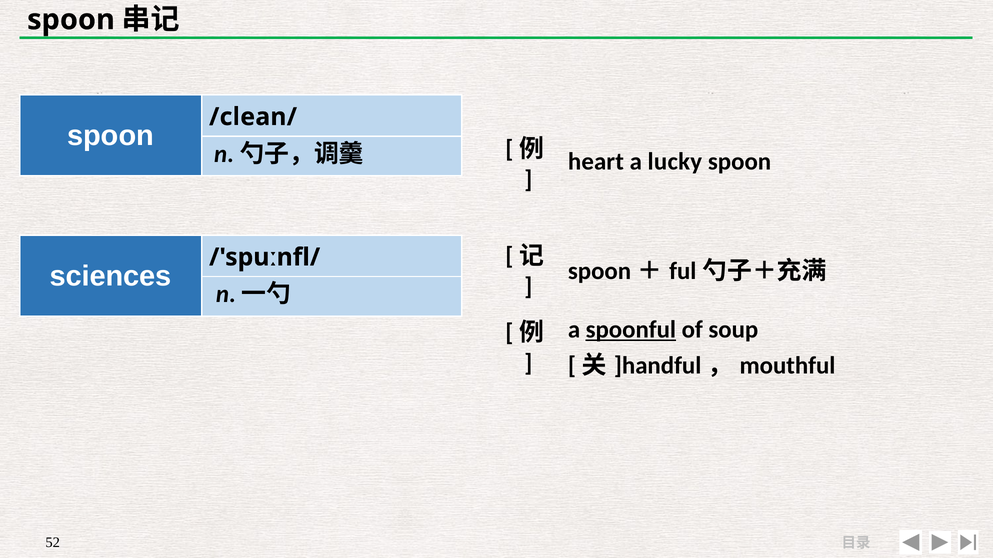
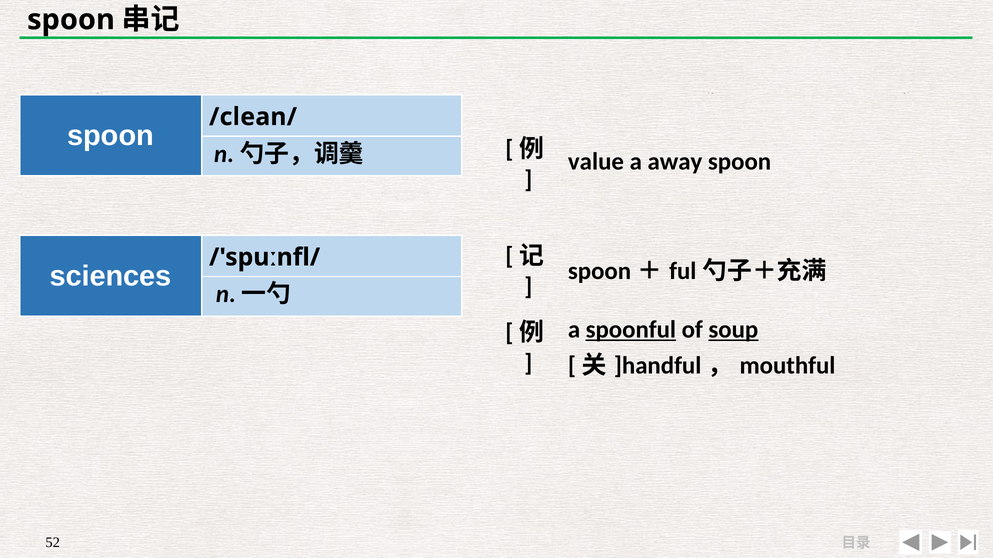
heart: heart -> value (596, 162)
lucky: lucky -> away (675, 162)
soup underline: none -> present (733, 330)
